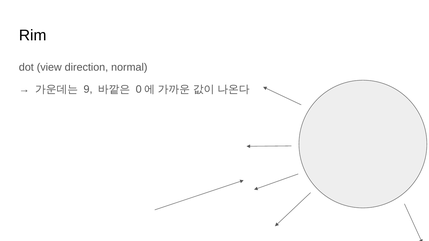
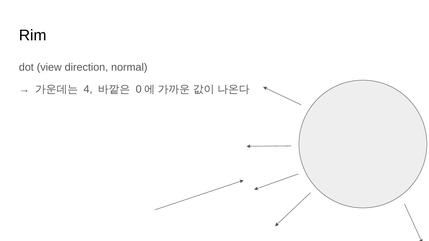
9: 9 -> 4 (88, 89)
